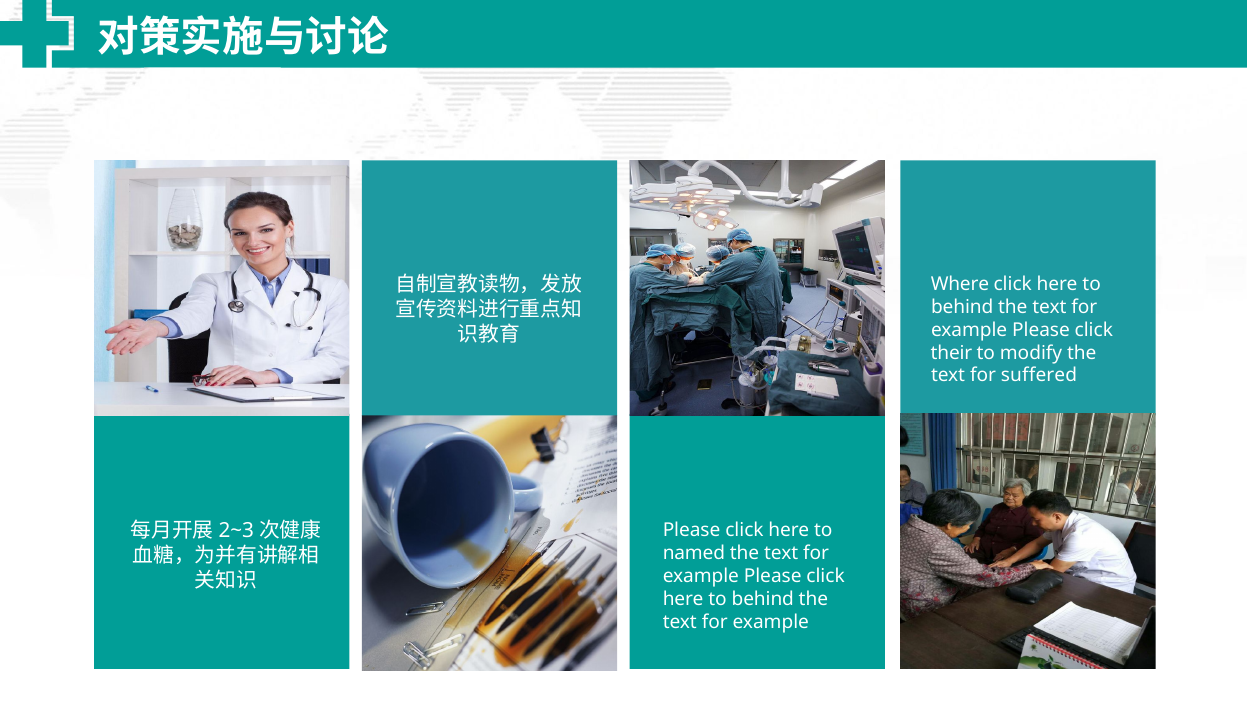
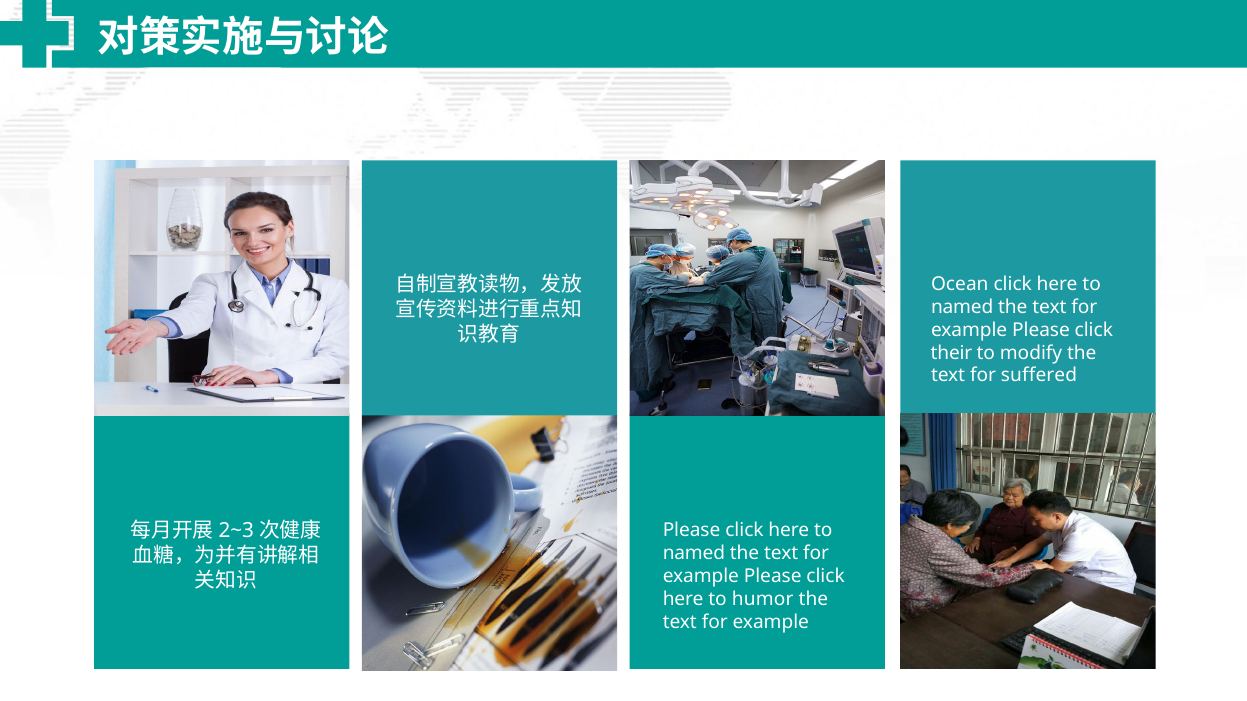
Where: Where -> Ocean (960, 285)
behind: behind -> named (962, 307)
behind: behind -> humor (763, 599)
